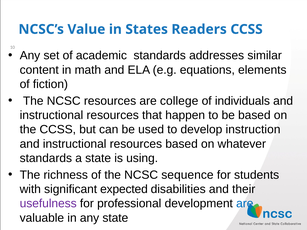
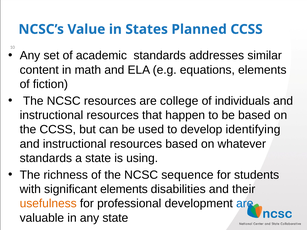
Readers: Readers -> Planned (199, 29)
instruction: instruction -> identifying (253, 130)
significant expected: expected -> elements (124, 189)
usefulness colour: purple -> orange (48, 204)
